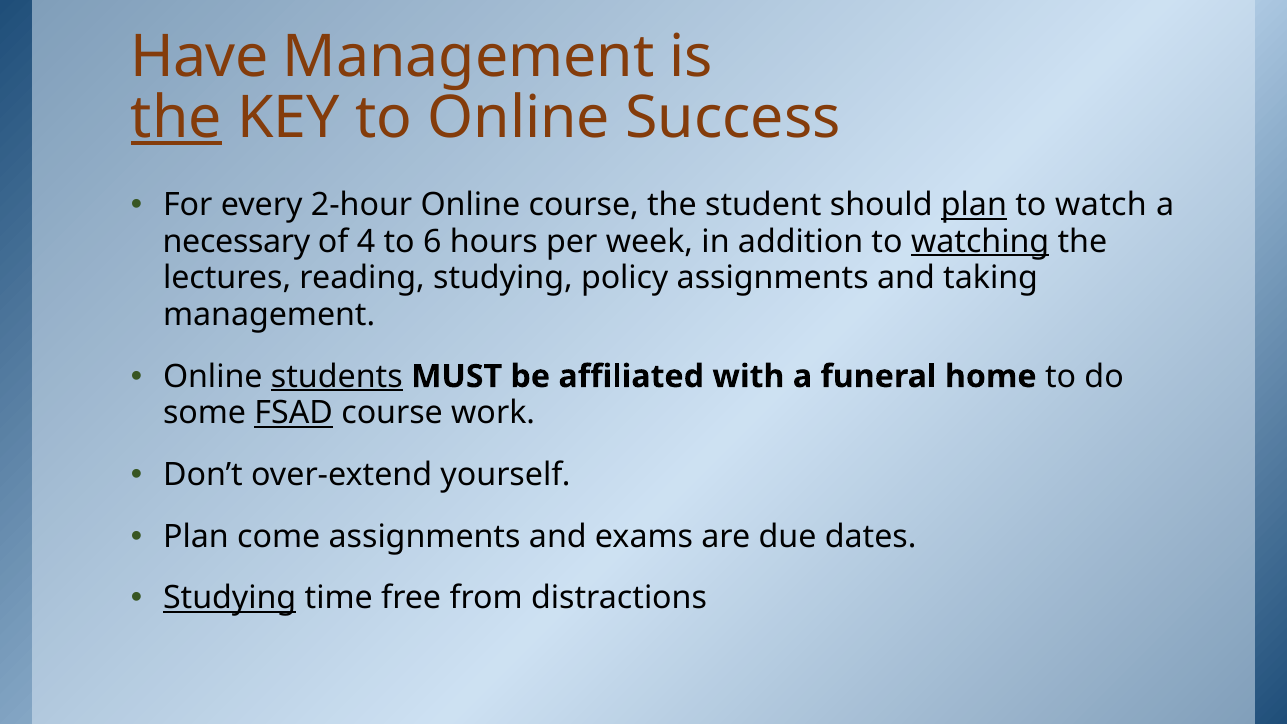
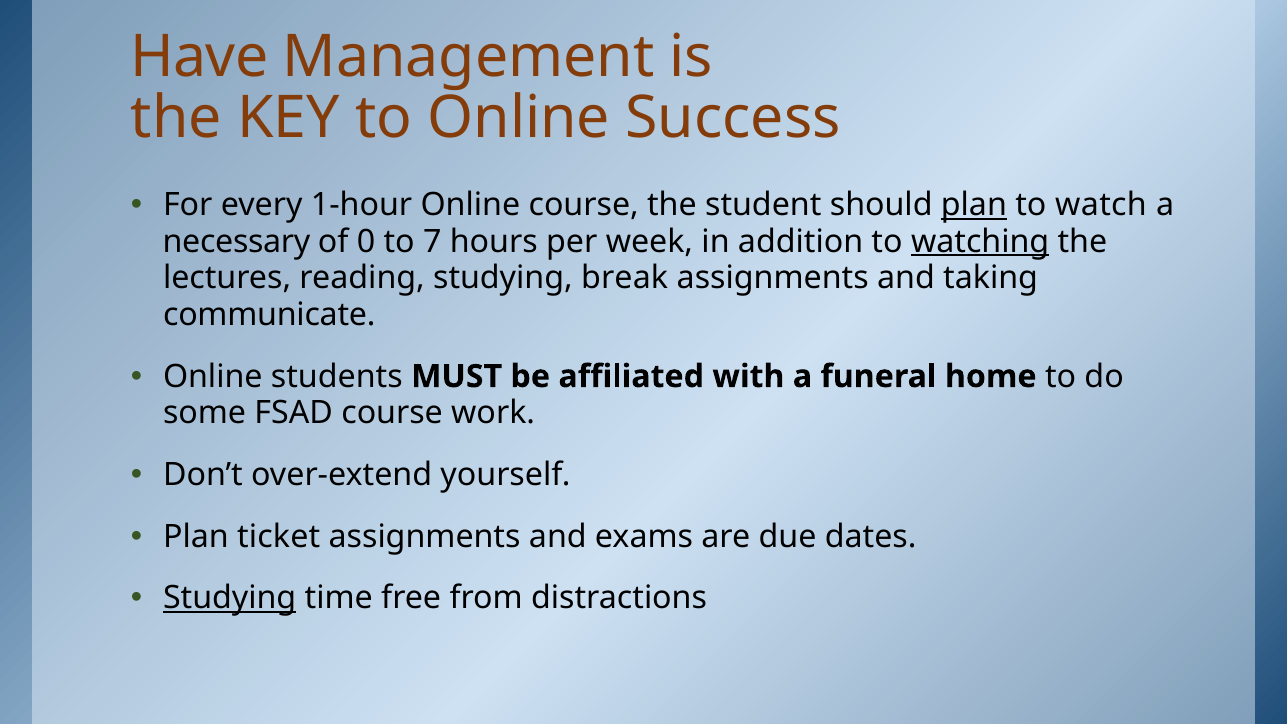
the underline: present -> none (176, 118)
2-hour: 2-hour -> 1-hour (362, 205)
4: 4 -> 0 (366, 242)
6: 6 -> 7 (432, 242)
policy: policy -> break (625, 278)
management: management -> communicate (269, 315)
students underline: present -> none (337, 377)
FSAD underline: present -> none (294, 413)
come: come -> ticket (279, 537)
